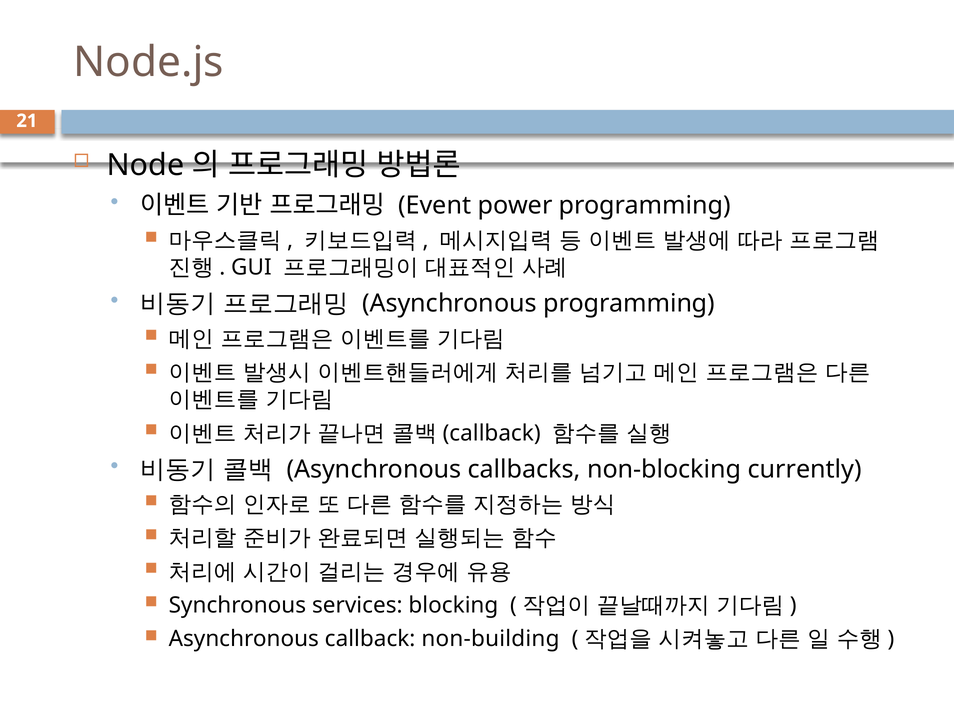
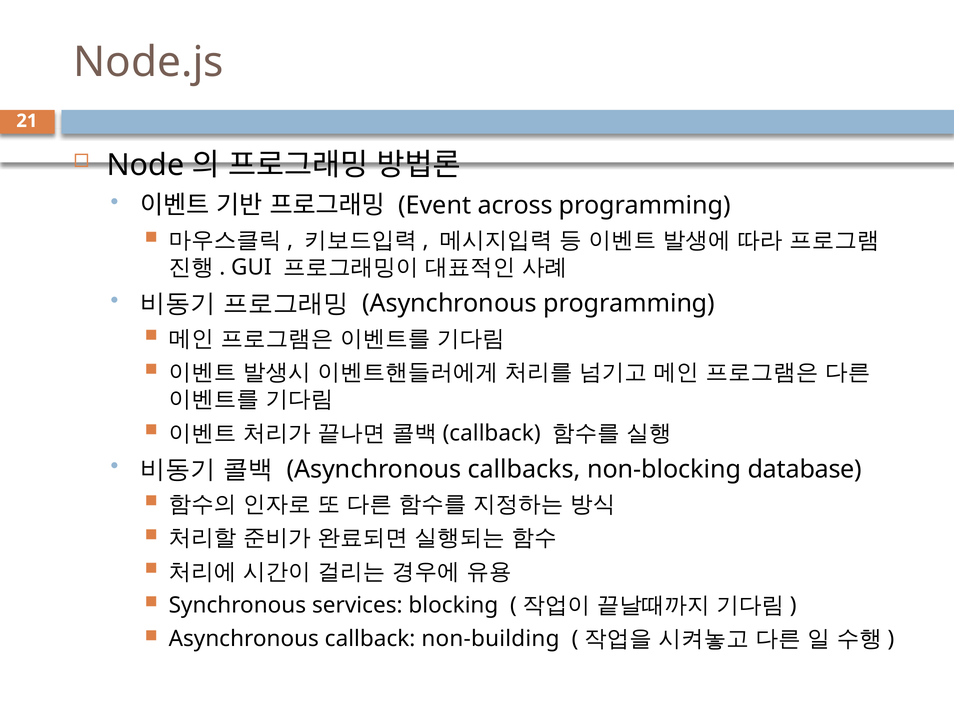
power: power -> across (515, 205)
currently: currently -> database (805, 469)
